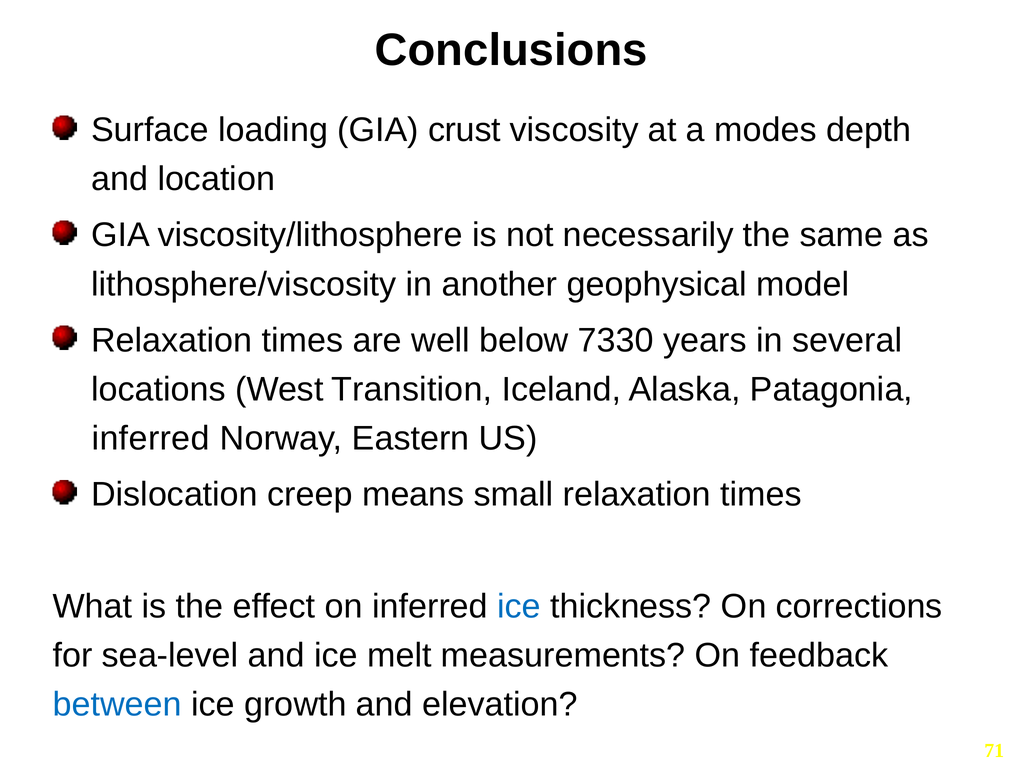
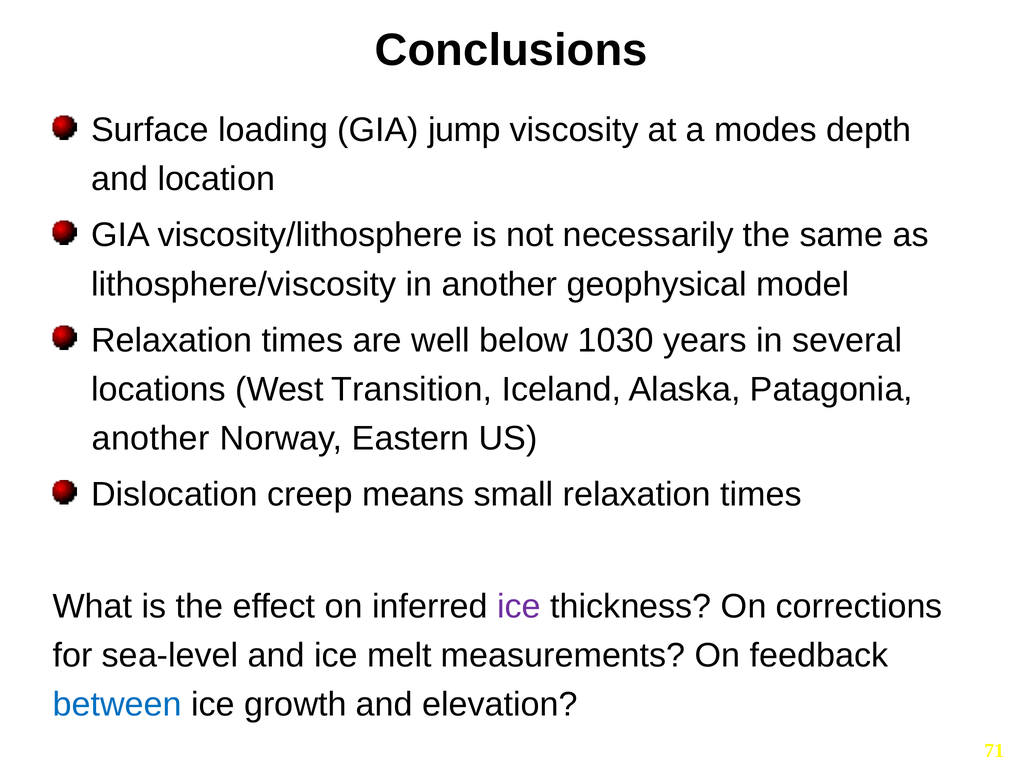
crust: crust -> jump (464, 130)
7330: 7330 -> 1030 (616, 340)
inferred: inferred -> another (151, 438)
ice colour: blue -> purple (519, 606)
